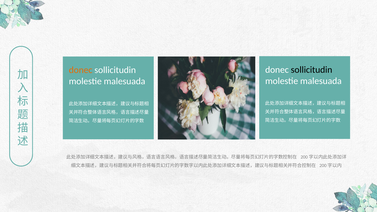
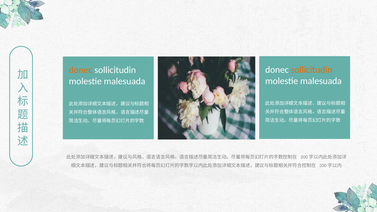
sollicitudin colour: black -> orange (312, 70)
